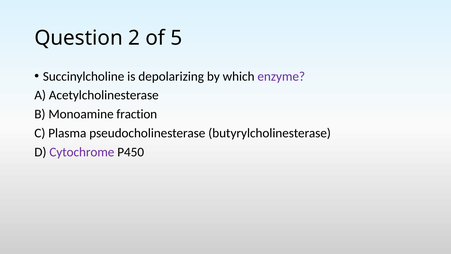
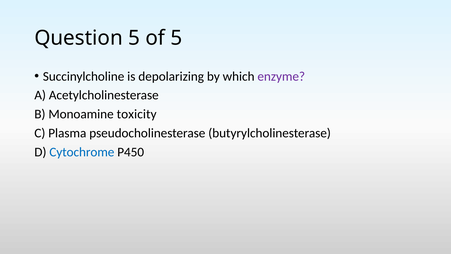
Question 2: 2 -> 5 (134, 38)
fraction: fraction -> toxicity (137, 114)
Cytochrome colour: purple -> blue (82, 152)
